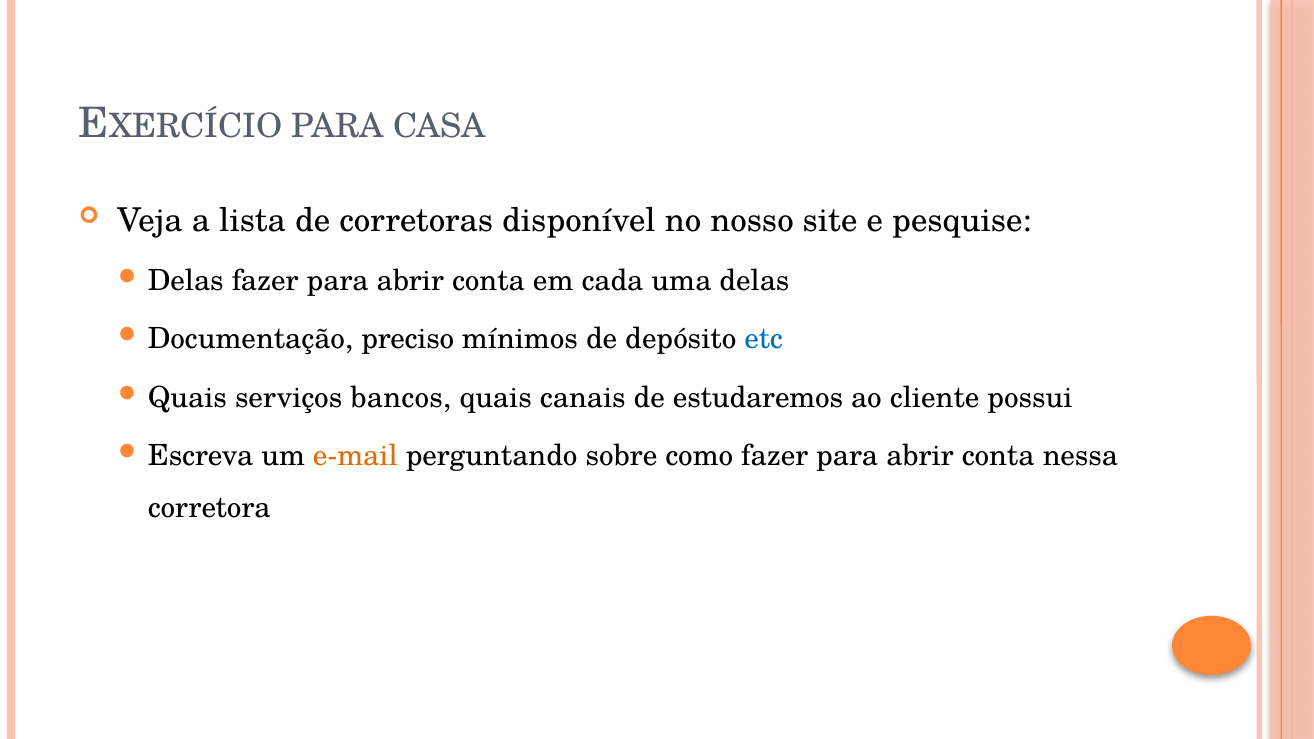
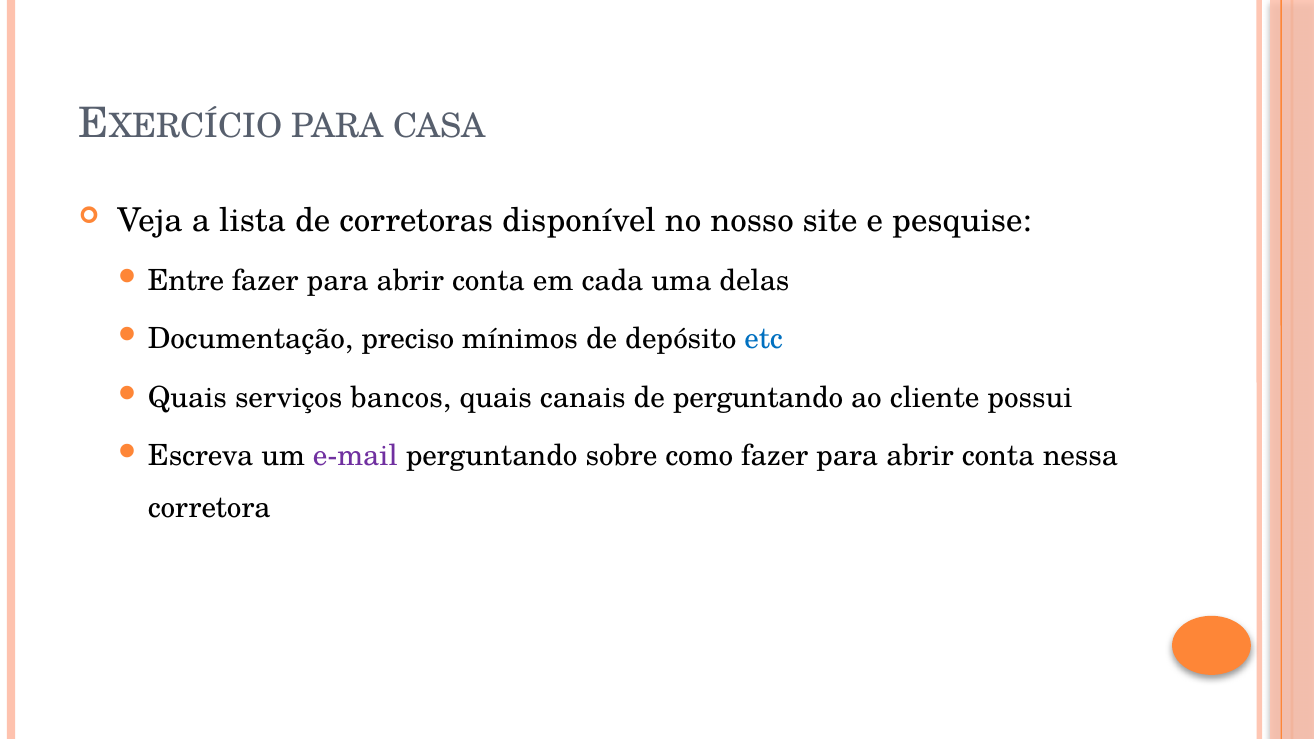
Delas: Delas -> Entre (186, 281)
de estudaremos: estudaremos -> perguntando (758, 398)
e-mail colour: orange -> purple (355, 456)
